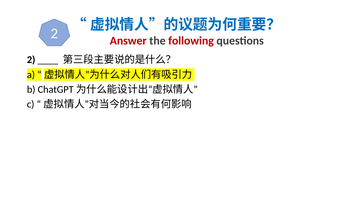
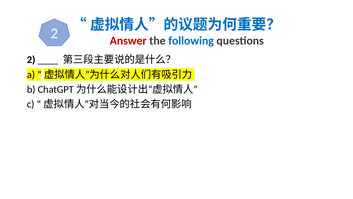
following colour: red -> blue (191, 41)
